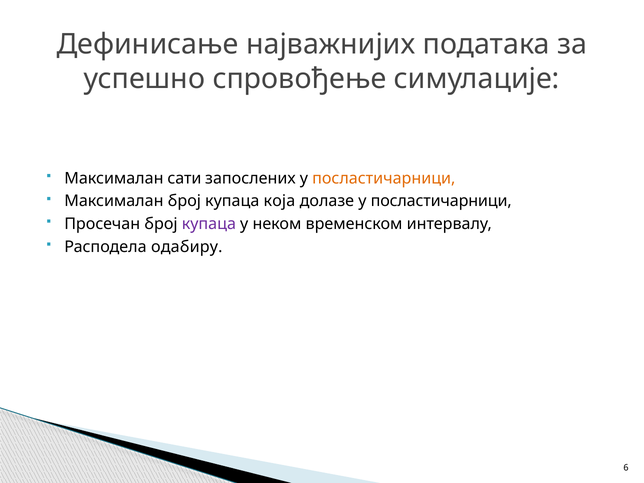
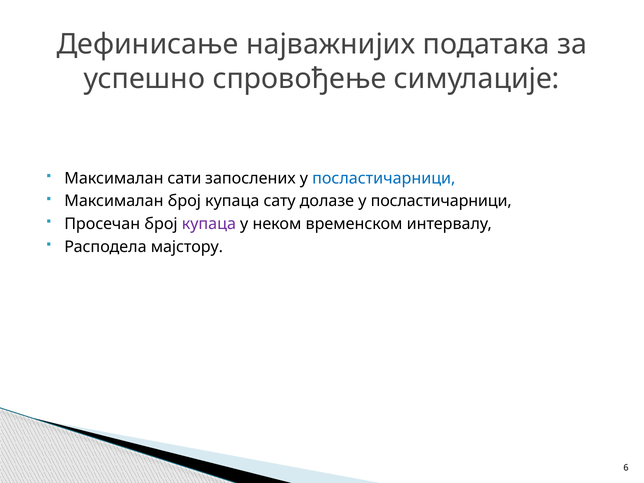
посластичарници colour: orange -> blue (384, 178)
која: која -> сату (280, 201)
одабиру: одабиру -> мајстору (187, 247)
